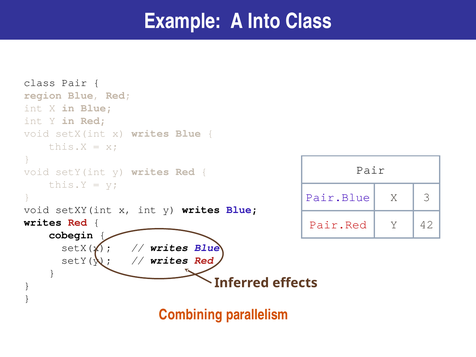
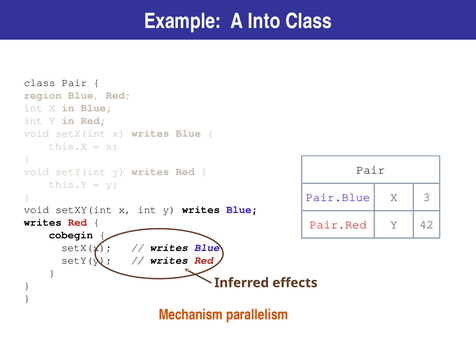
Combining: Combining -> Mechanism (191, 315)
